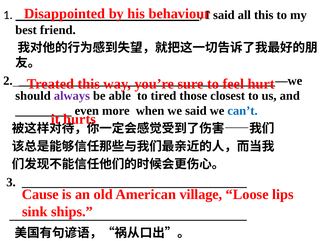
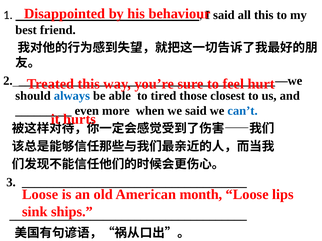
always colour: purple -> blue (72, 96)
Cause: Cause -> Loose (40, 195)
village: village -> month (201, 195)
